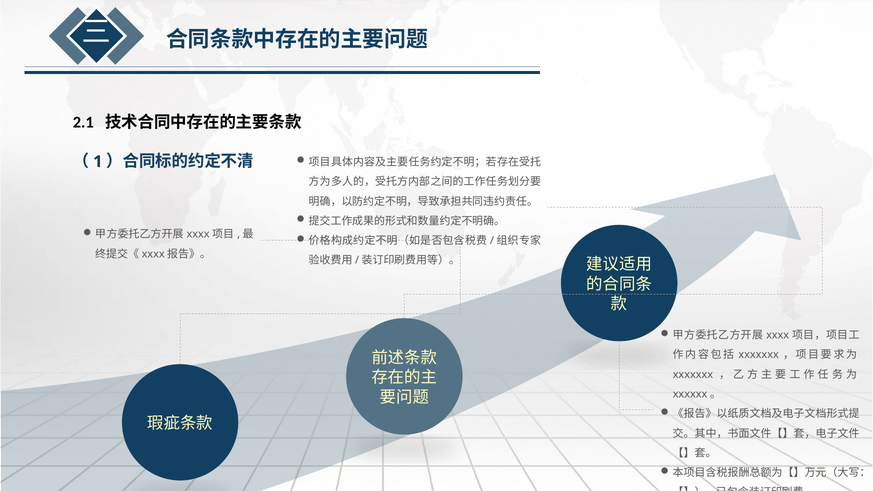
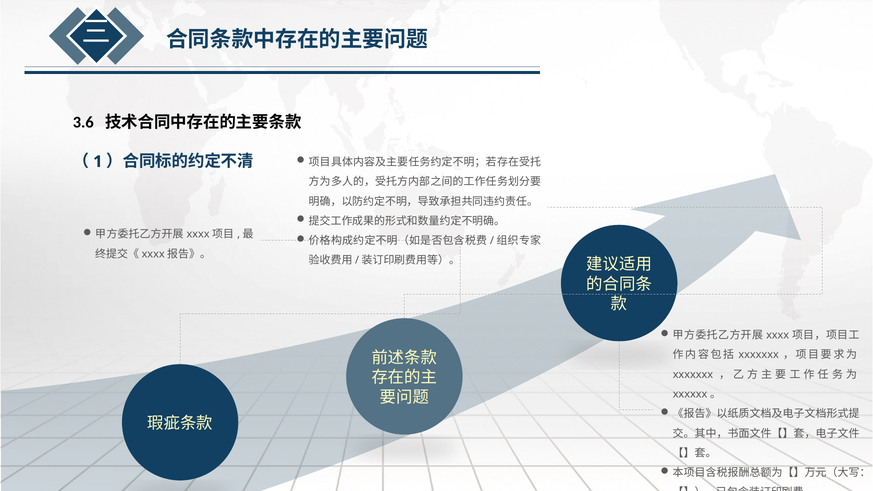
2.1: 2.1 -> 3.6 (83, 122)
